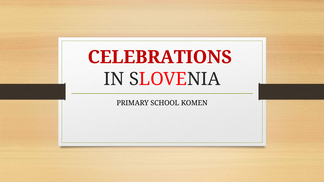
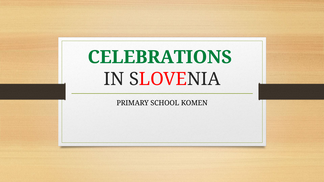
CELEBRATIONS colour: red -> green (160, 57)
